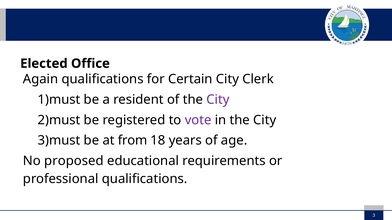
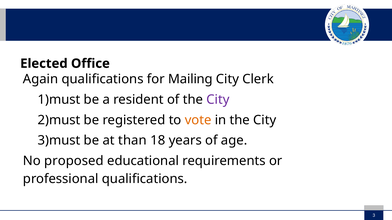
Certain: Certain -> Mailing (190, 79)
vote colour: purple -> orange (198, 120)
from: from -> than (132, 141)
